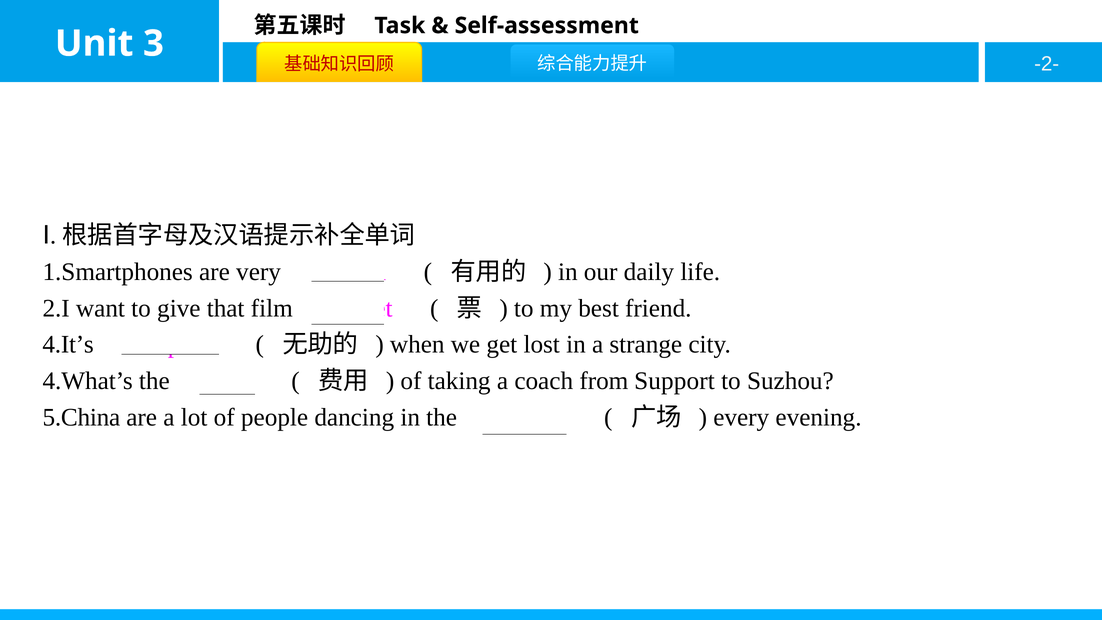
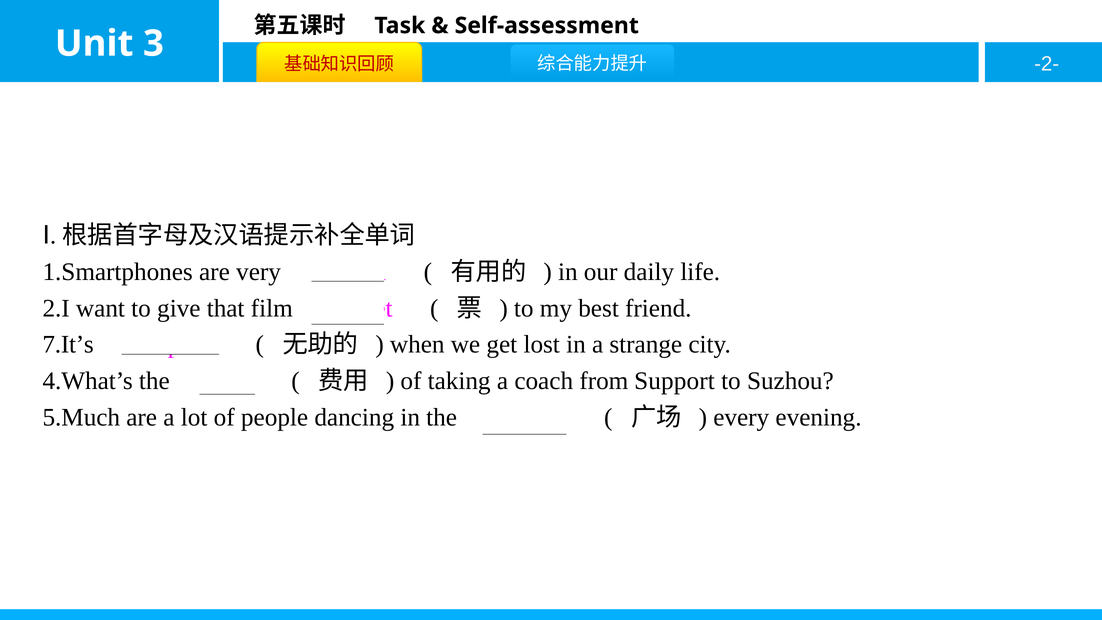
4.It’s: 4.It’s -> 7.It’s (68, 345)
5.China: 5.China -> 5.Much (81, 417)
